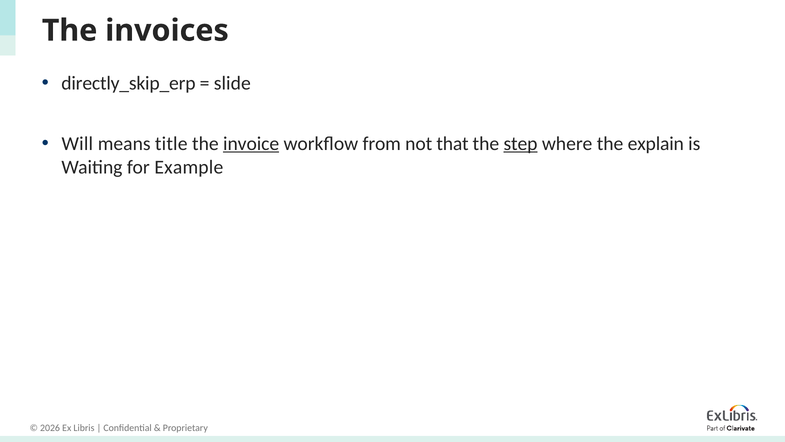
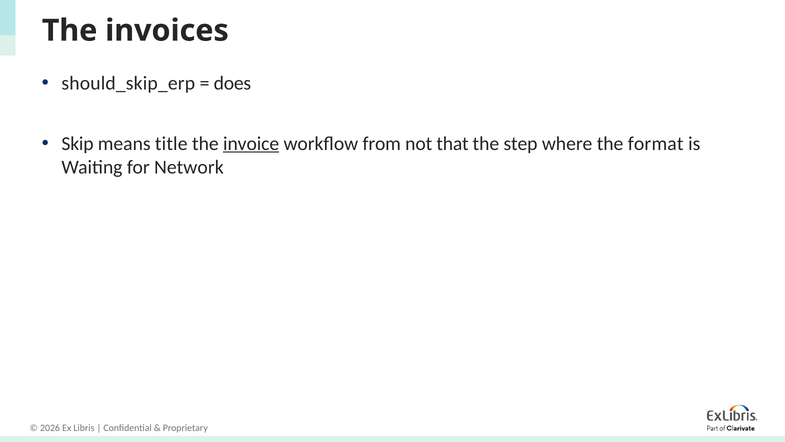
directly_skip_erp: directly_skip_erp -> should_skip_erp (128, 83)
slide: slide -> does (232, 83)
Will: Will -> Skip (78, 144)
step underline: present -> none (521, 144)
explain: explain -> format (656, 144)
Example: Example -> Network (189, 167)
